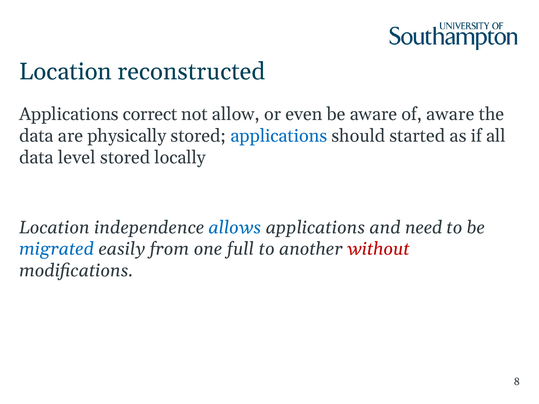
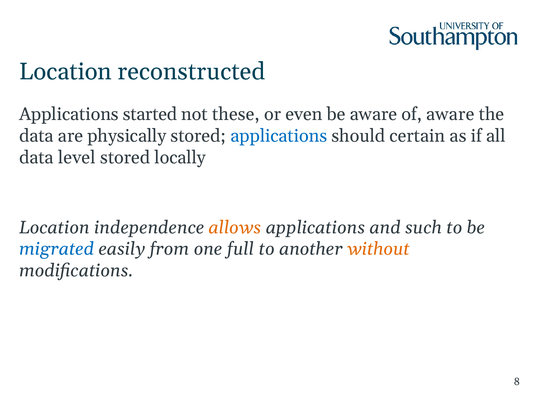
correct: correct -> started (150, 114)
allow: allow -> these (236, 114)
started: started -> certain (417, 136)
allows colour: blue -> orange (235, 228)
need: need -> such (424, 228)
without colour: red -> orange (378, 249)
